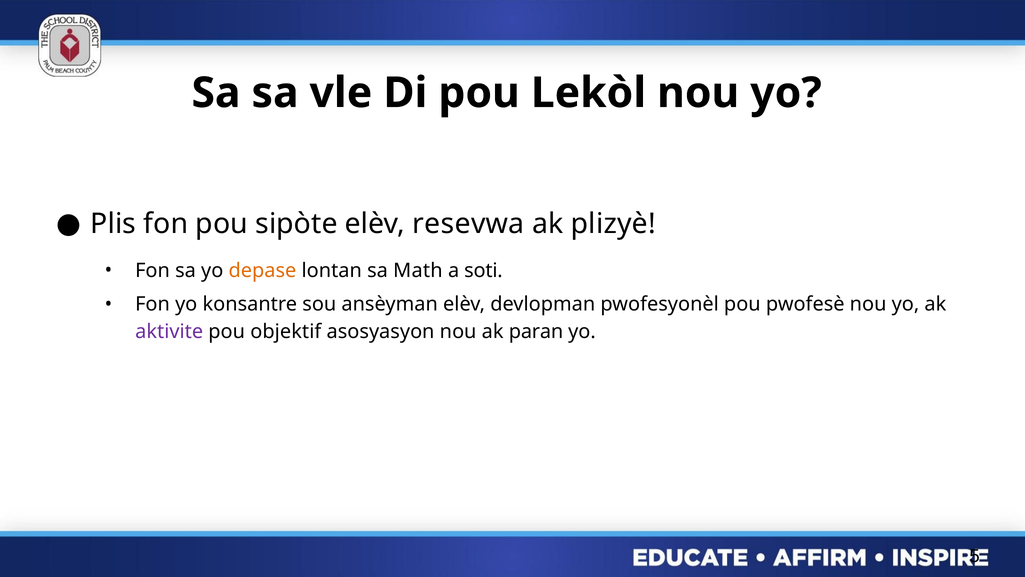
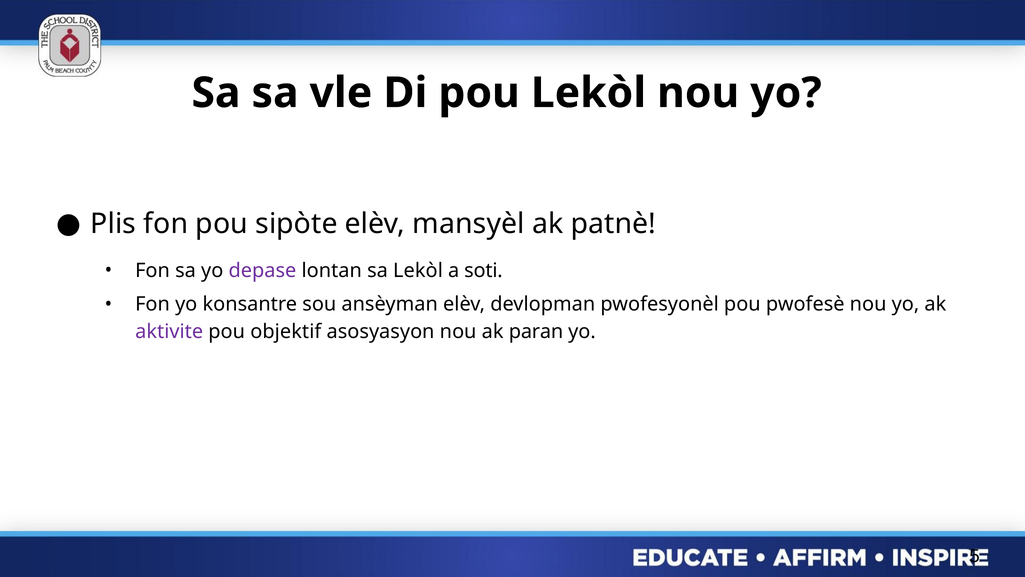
resevwa: resevwa -> mansyèl (468, 224)
plizyè: plizyè -> patnè (613, 224)
depase colour: orange -> purple (262, 270)
sa Math: Math -> Lekòl (418, 270)
